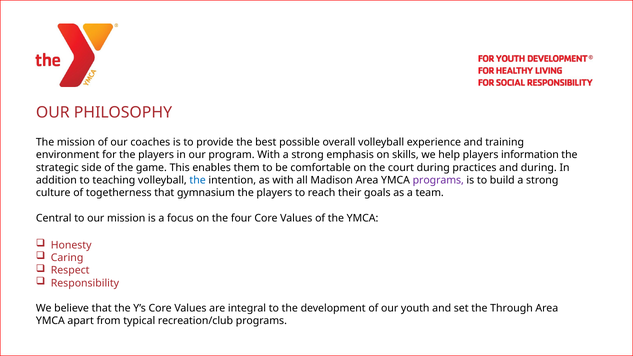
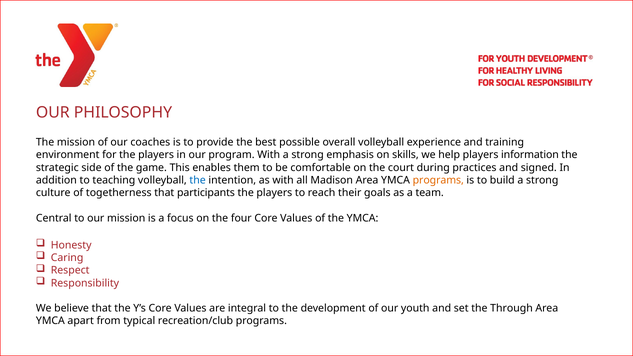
and during: during -> signed (539, 168)
programs colour: purple -> orange (438, 180)
gymnasium: gymnasium -> participants (206, 193)
